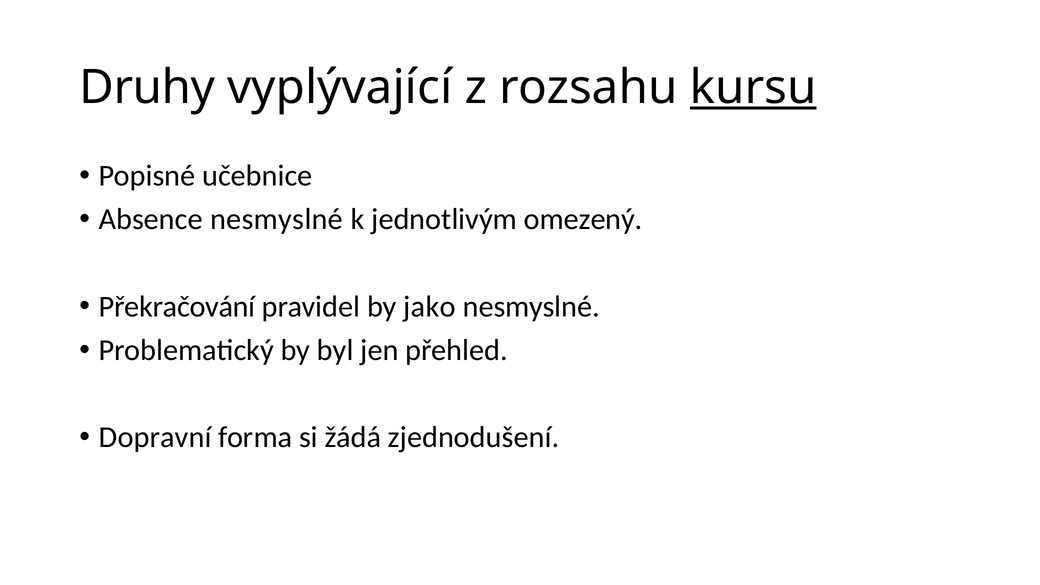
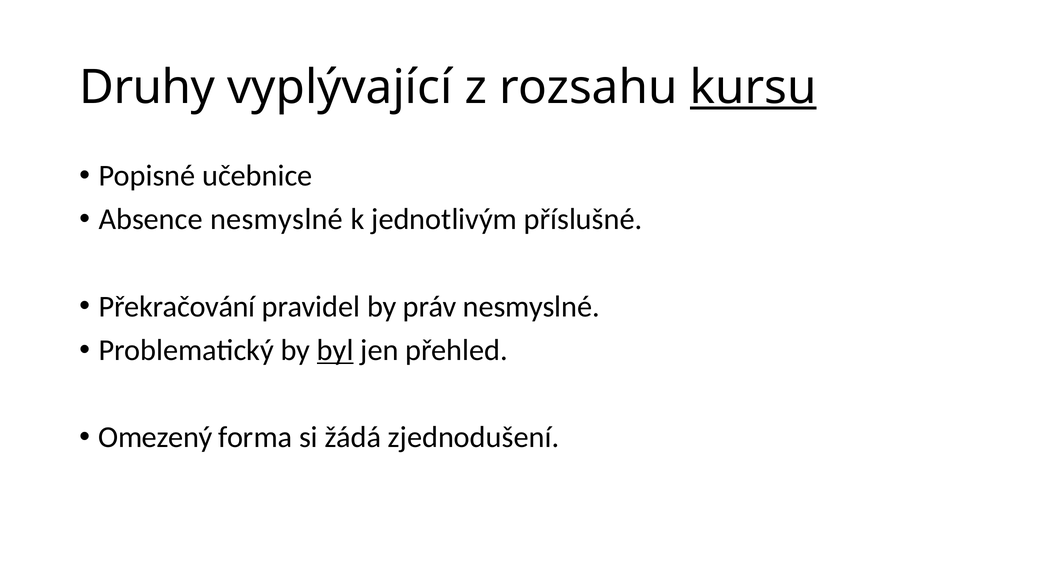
omezený: omezený -> příslušné (583, 219)
jako: jako -> práv (430, 307)
byl underline: none -> present (335, 350)
Dopravní: Dopravní -> Omezený (155, 437)
